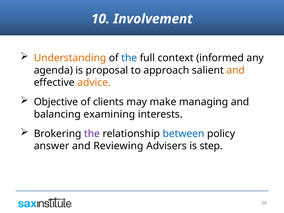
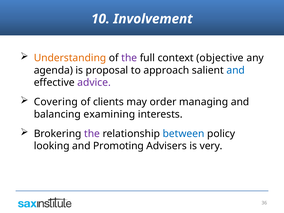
the colour: blue -> purple (129, 58)
informed: informed -> objective (220, 58)
and colour: orange -> blue (236, 70)
advice colour: orange -> purple (94, 83)
Objective: Objective -> Covering (56, 102)
make: make -> order (163, 102)
answer: answer -> looking (52, 146)
Reviewing: Reviewing -> Promoting (118, 146)
step: step -> very (211, 146)
